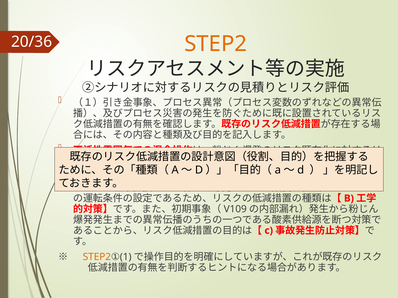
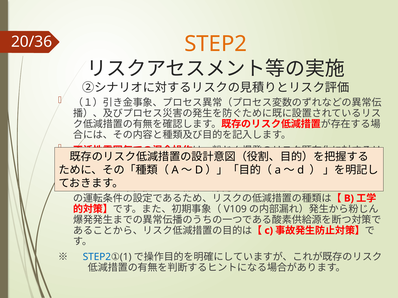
STEP2 colour: orange -> blue (97, 257)
